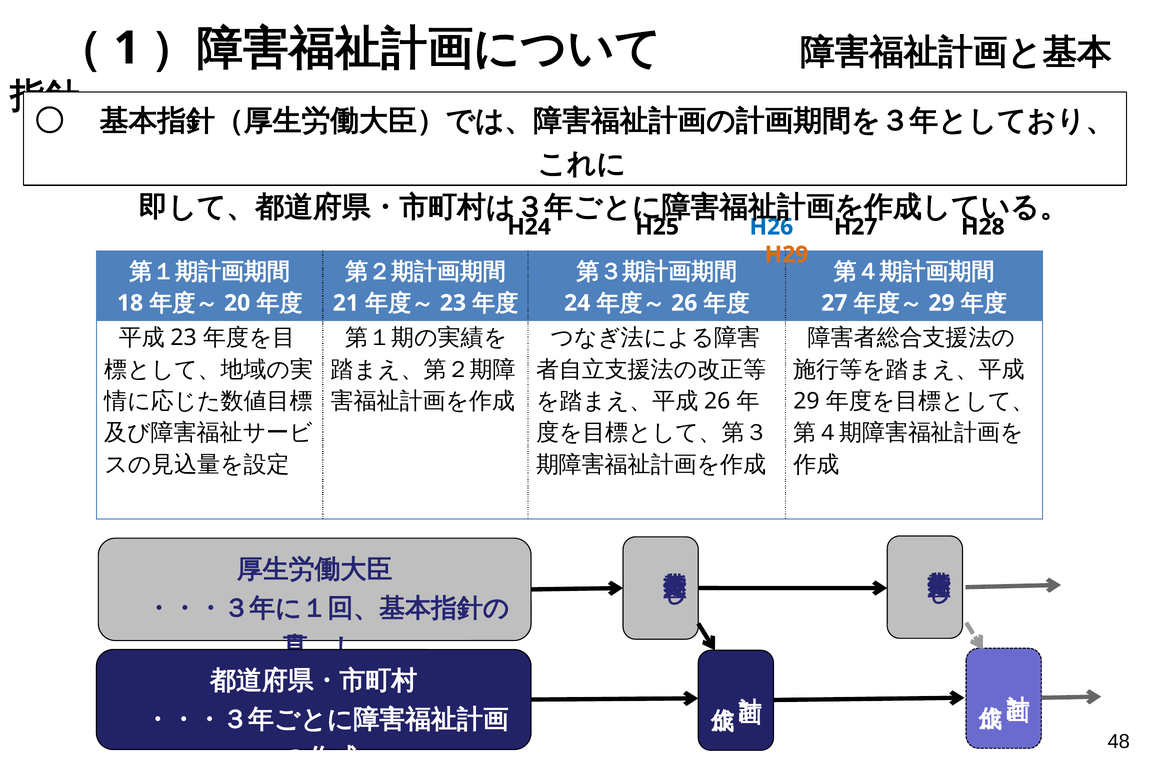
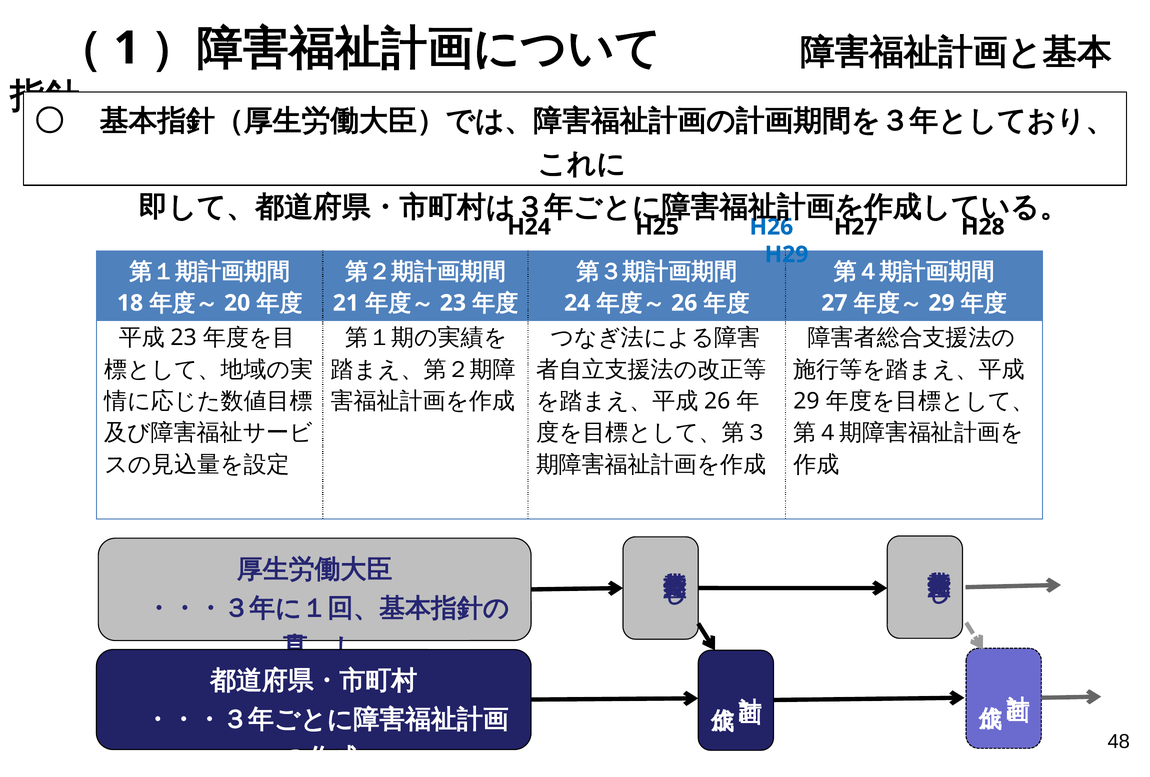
H29 colour: orange -> blue (787, 254)
